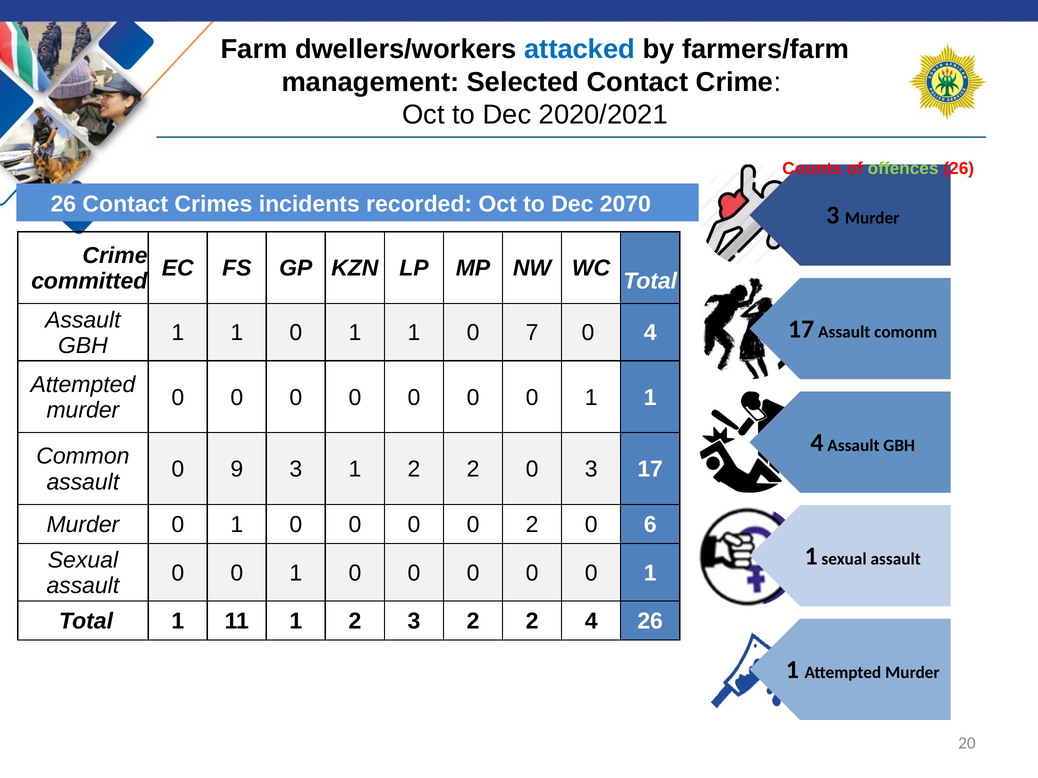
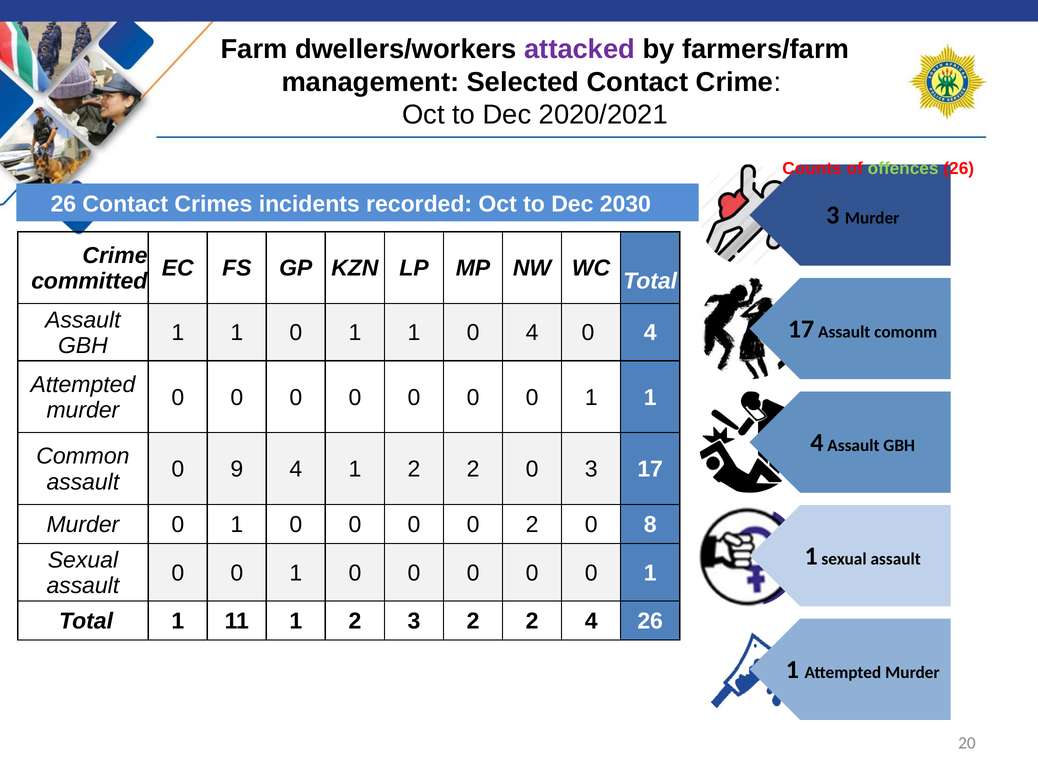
attacked colour: blue -> purple (580, 49)
2070: 2070 -> 2030 (625, 204)
1 0 7: 7 -> 4 (532, 333)
9 3: 3 -> 4 (296, 470)
6: 6 -> 8 (650, 525)
